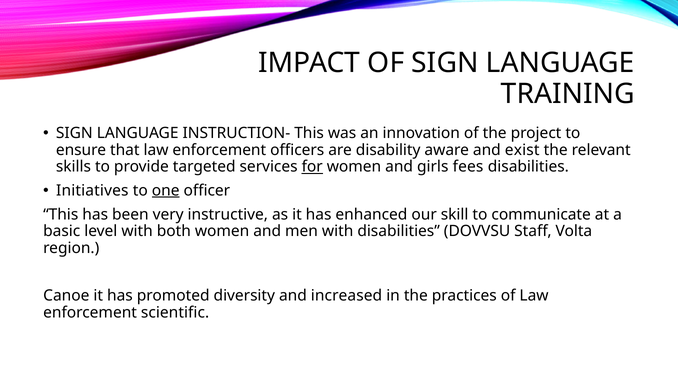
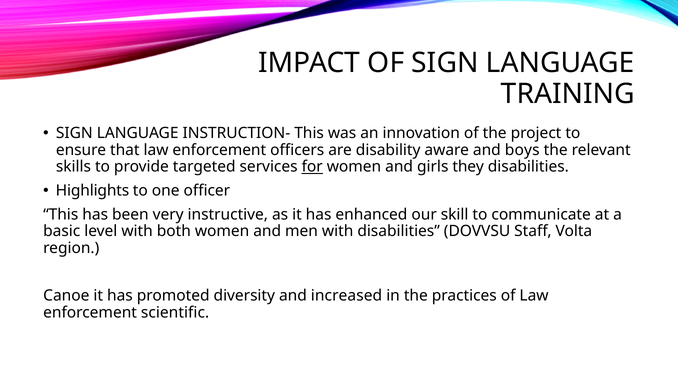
exist: exist -> boys (522, 150)
fees: fees -> they (468, 166)
Initiatives: Initiatives -> Highlights (92, 190)
one underline: present -> none (166, 190)
